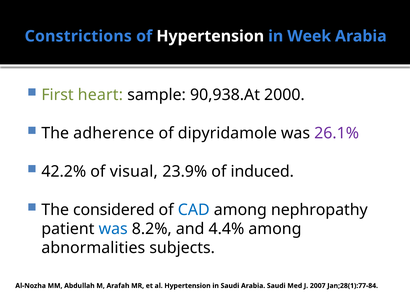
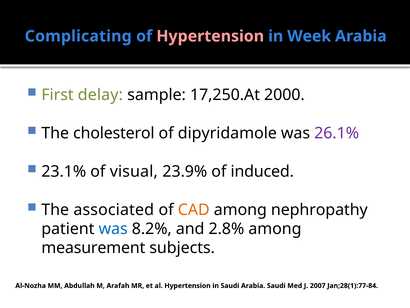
Constrictions: Constrictions -> Complicating (78, 36)
Hypertension colour: white -> pink (210, 36)
heart: heart -> delay (100, 95)
90,938.At: 90,938.At -> 17,250.At (225, 95)
adherence: adherence -> cholesterol (114, 133)
42.2%: 42.2% -> 23.1% (64, 171)
considered: considered -> associated (114, 209)
CAD colour: blue -> orange (194, 209)
4.4%: 4.4% -> 2.8% (226, 229)
abnormalities: abnormalities -> measurement (93, 248)
